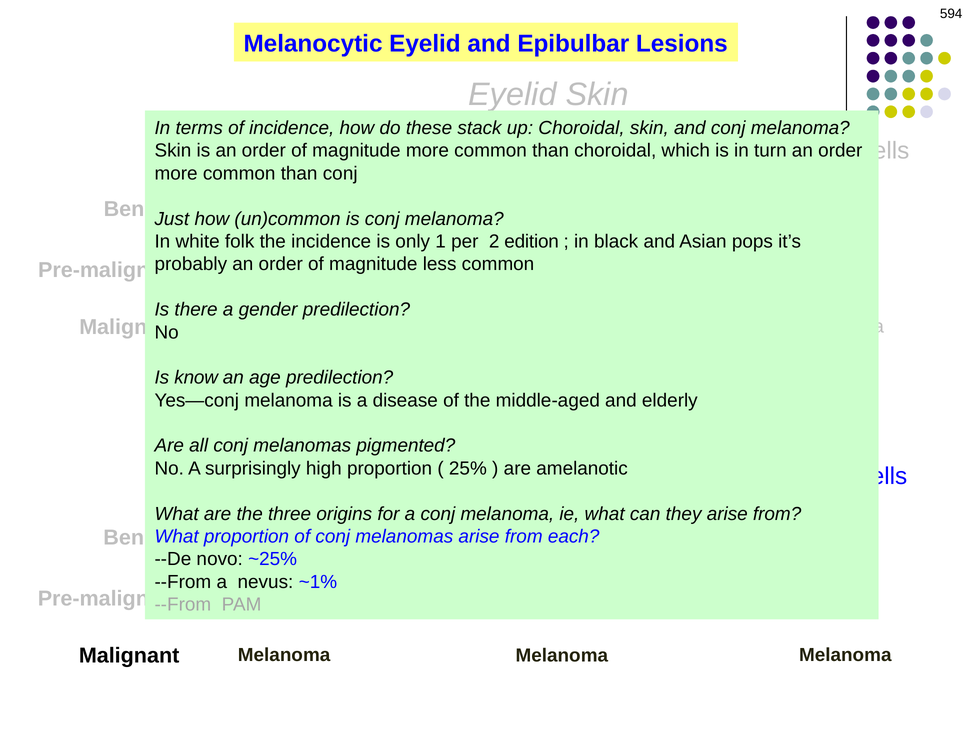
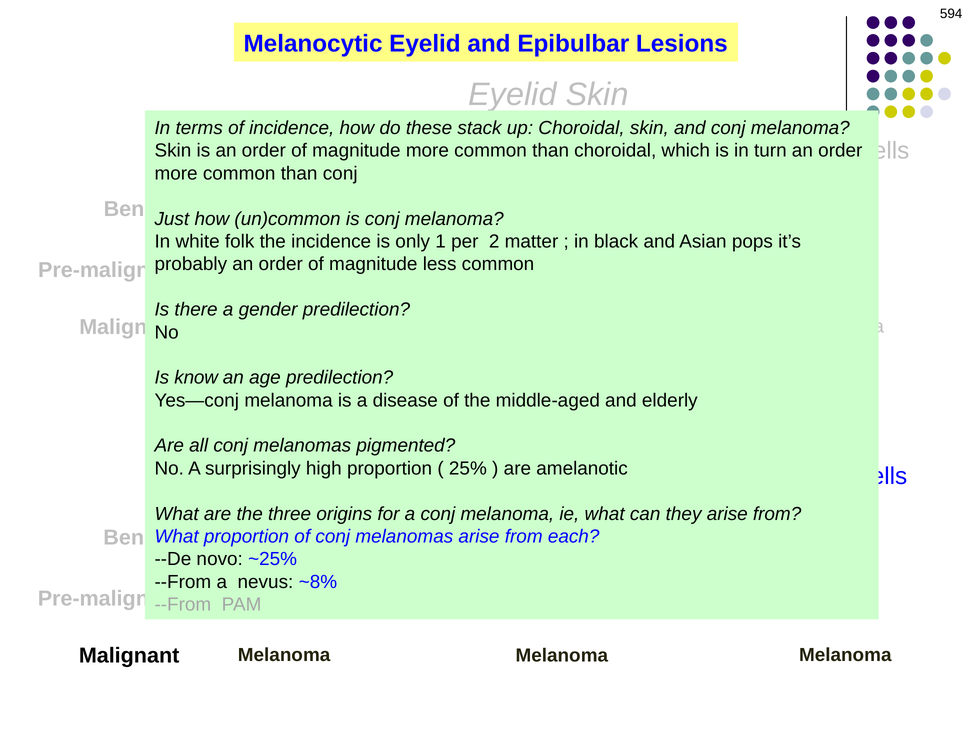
edition: edition -> matter (531, 242)
~1%: ~1% -> ~8% (318, 582)
